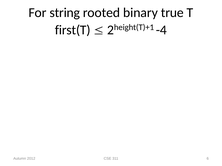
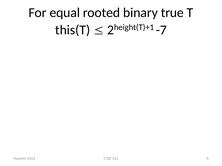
string: string -> equal (65, 13)
first(T: first(T -> this(T (73, 30)
-4: -4 -> -7 (161, 30)
